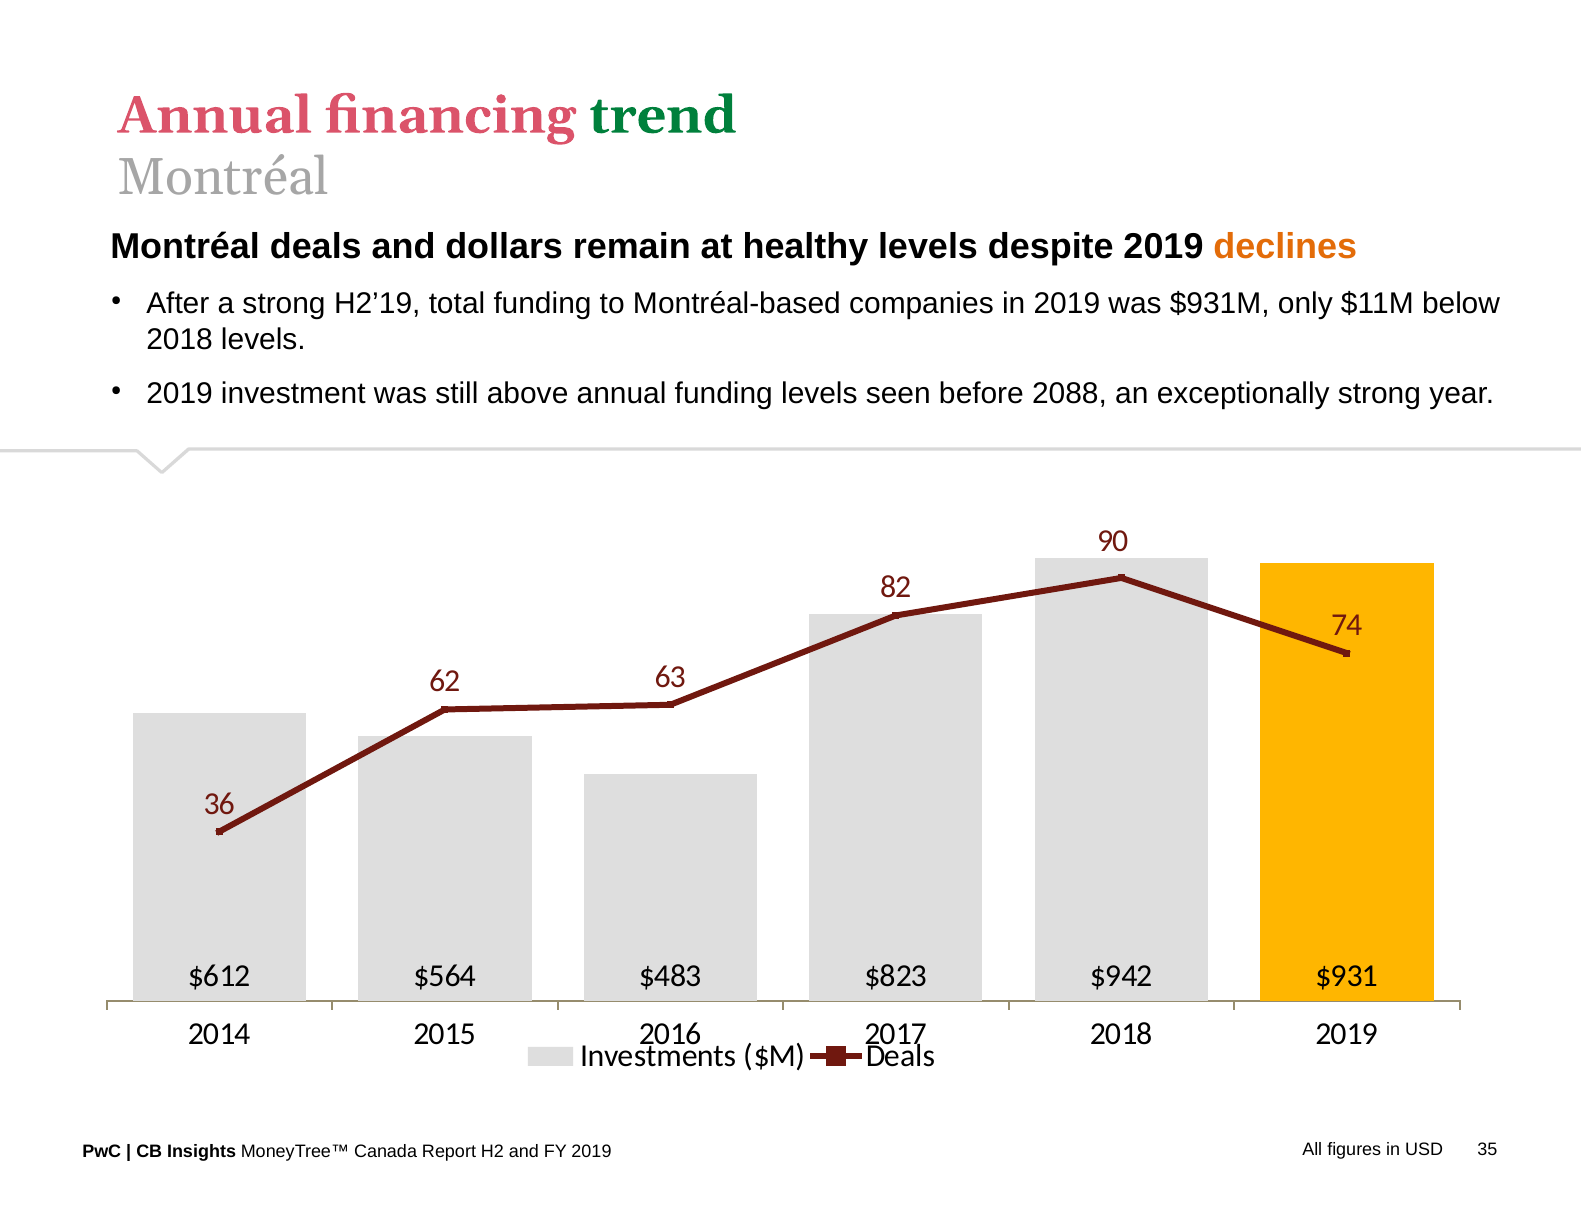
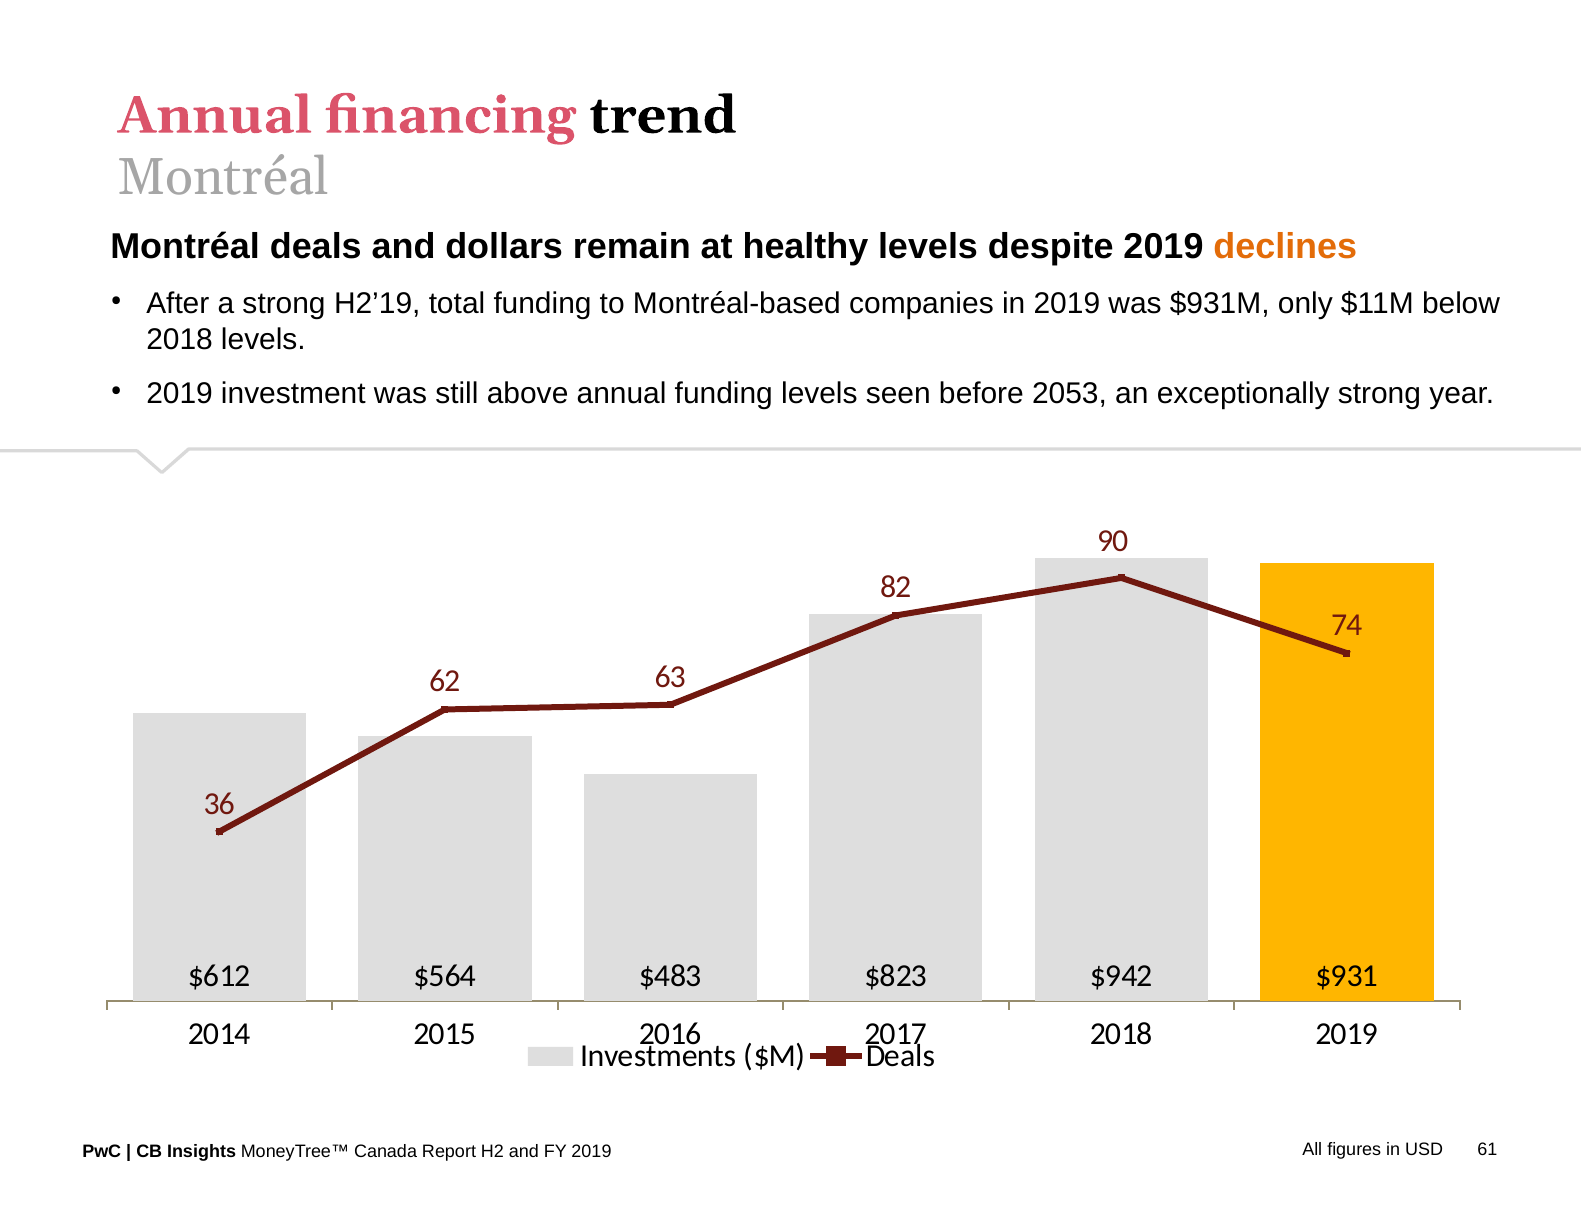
trend colour: green -> black (663, 116)
2088: 2088 -> 2053 (1069, 393)
35: 35 -> 61 (1487, 1150)
